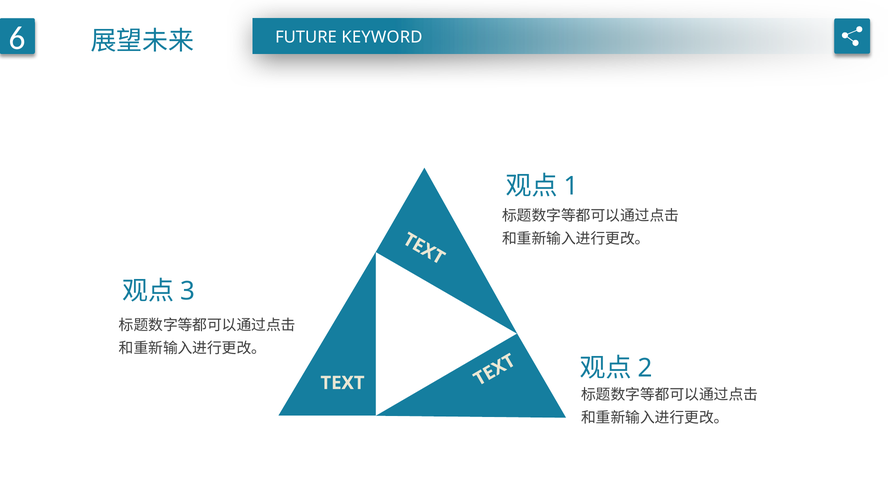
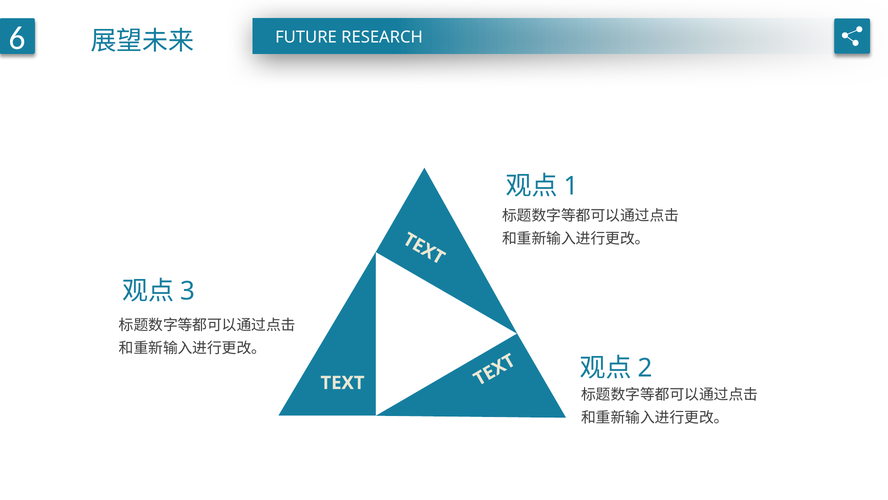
KEYWORD: KEYWORD -> RESEARCH (382, 37)
